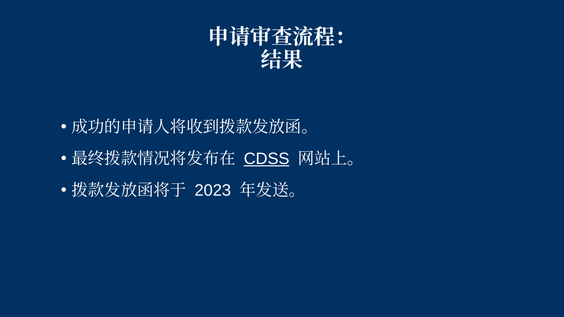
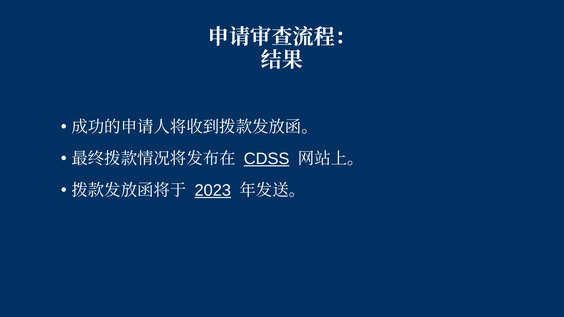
2023 underline: none -> present (213, 191)
